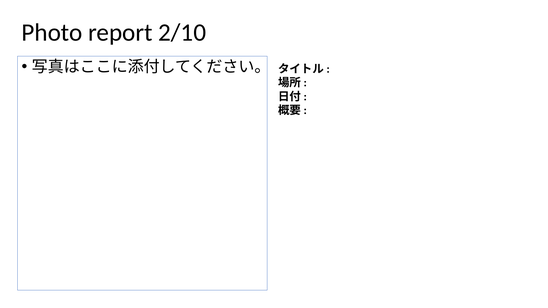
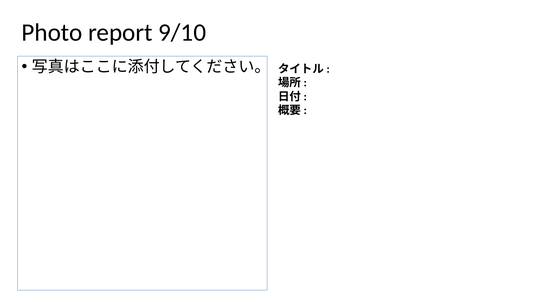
2/10: 2/10 -> 9/10 (182, 32)
